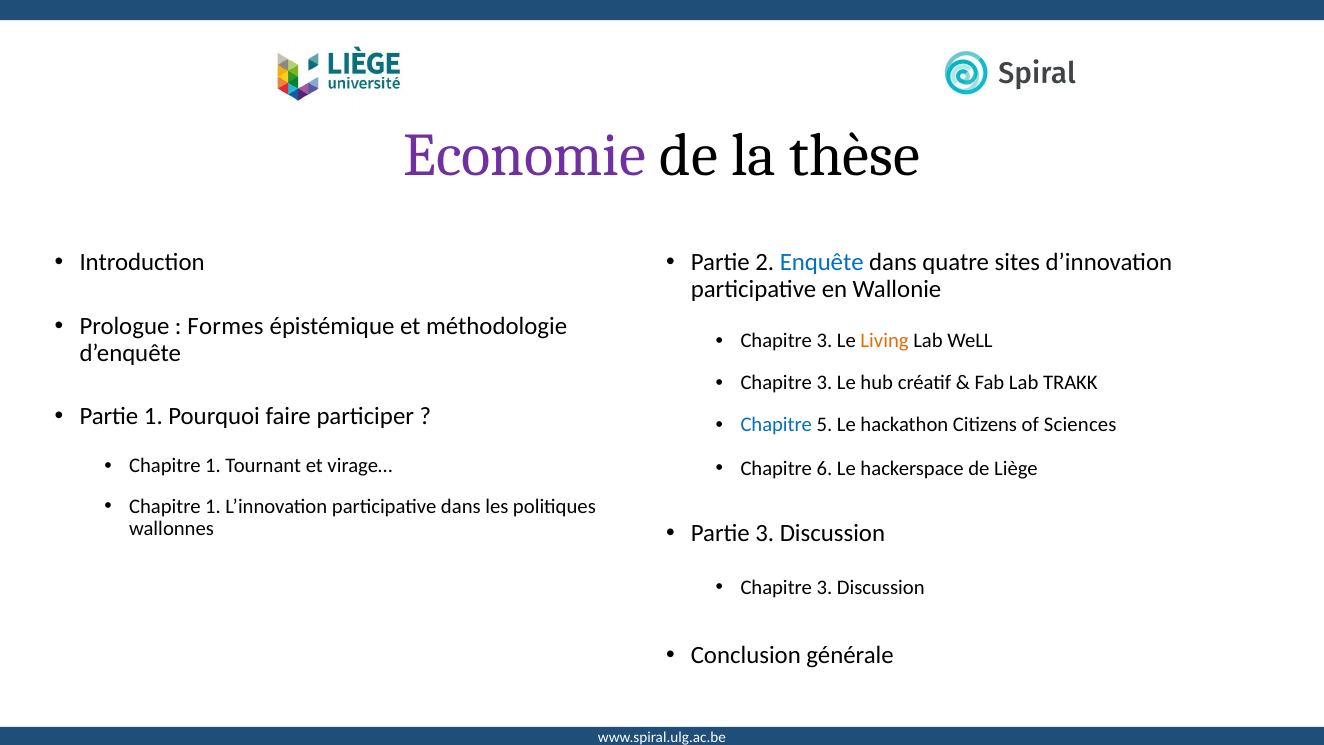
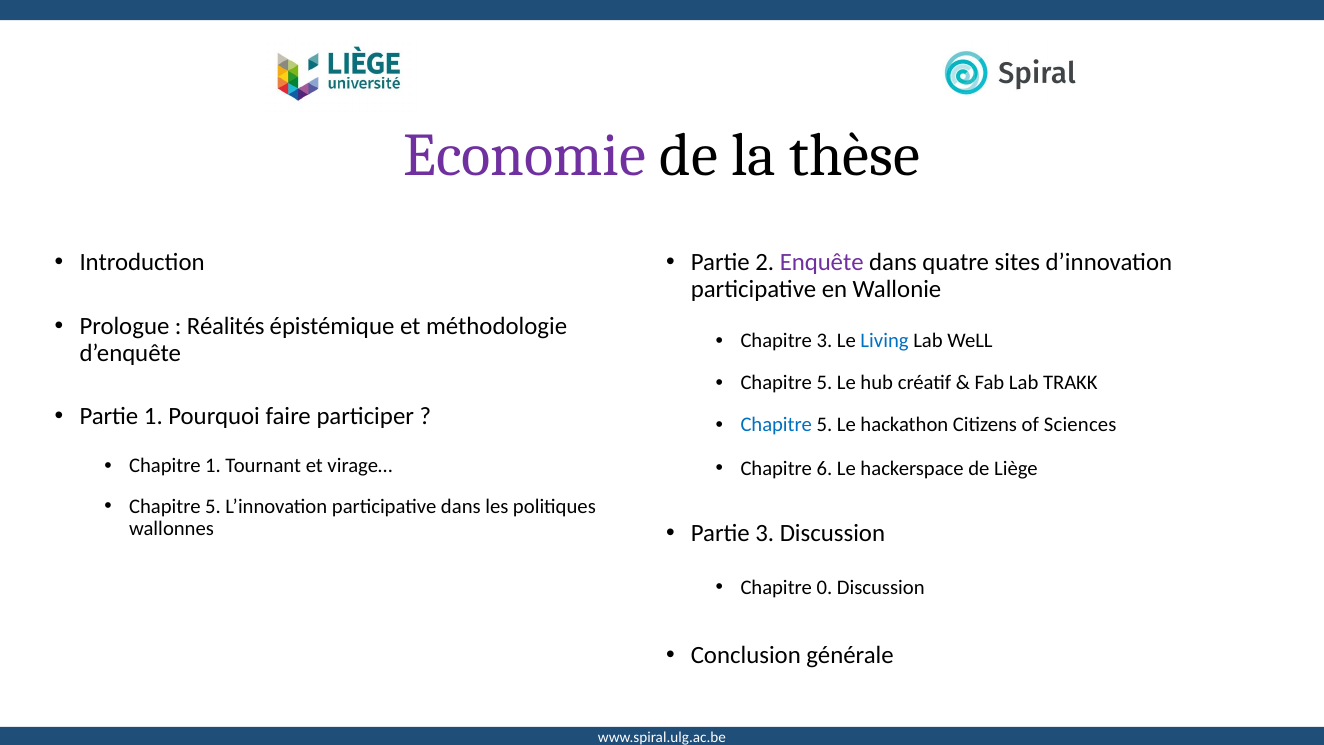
Enquête colour: blue -> purple (822, 263)
Formes: Formes -> Réalités (226, 326)
Living colour: orange -> blue (885, 341)
3: 3 -> 5 (824, 383)
1: 1 -> 5 (213, 506)
3: 3 -> 0 (824, 587)
